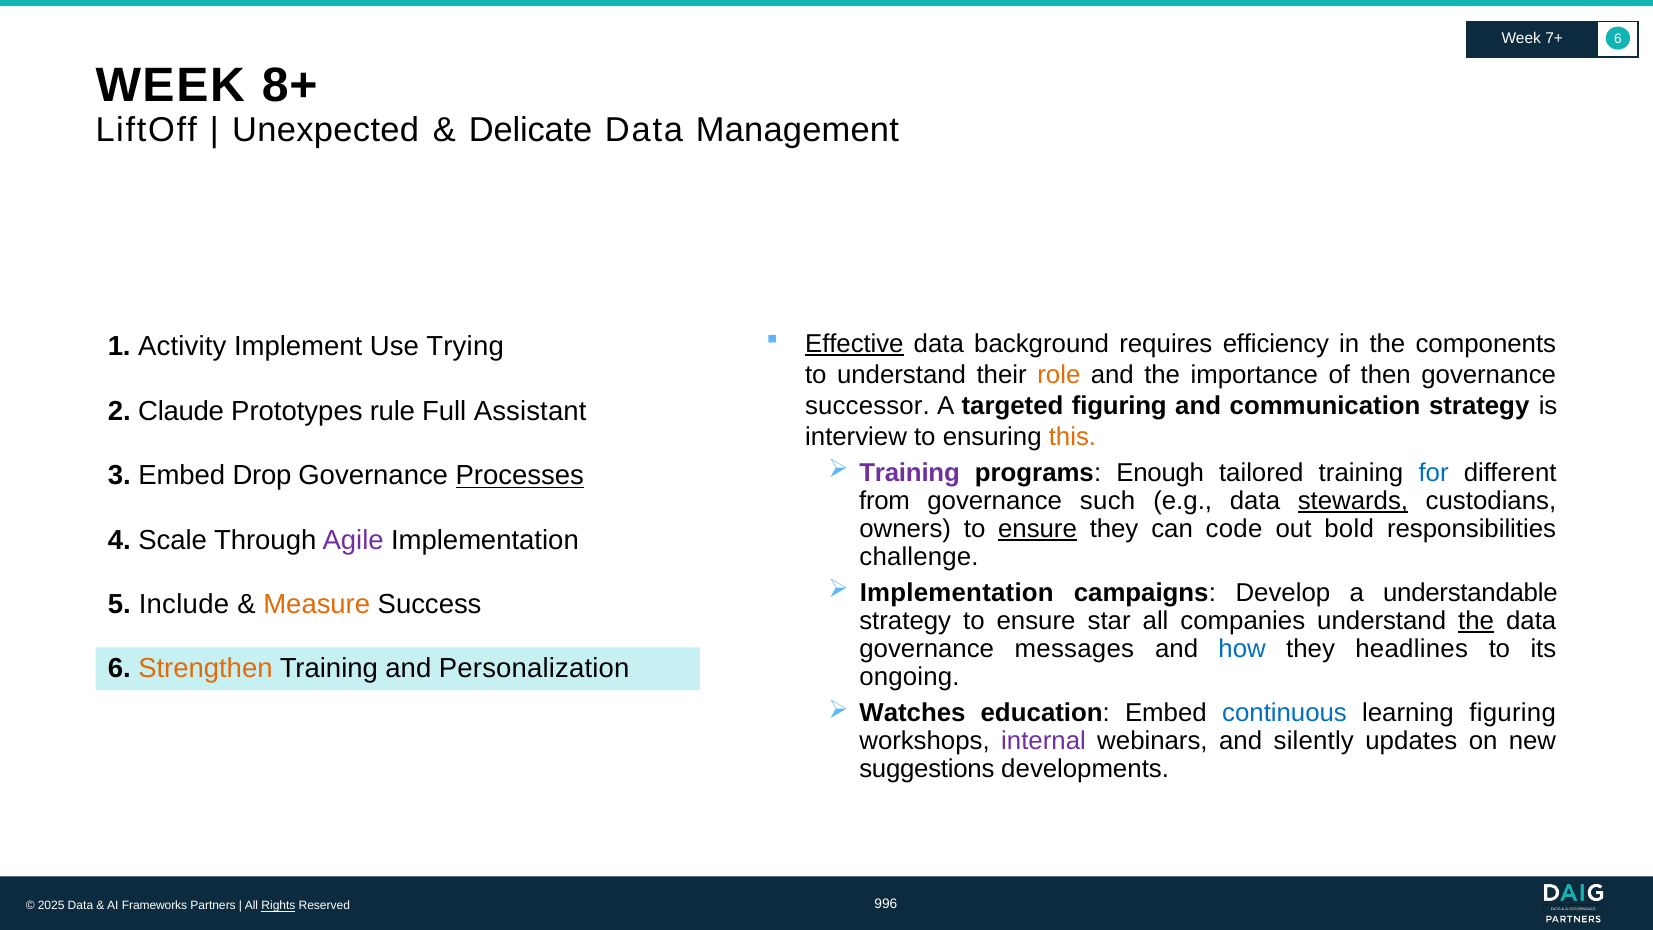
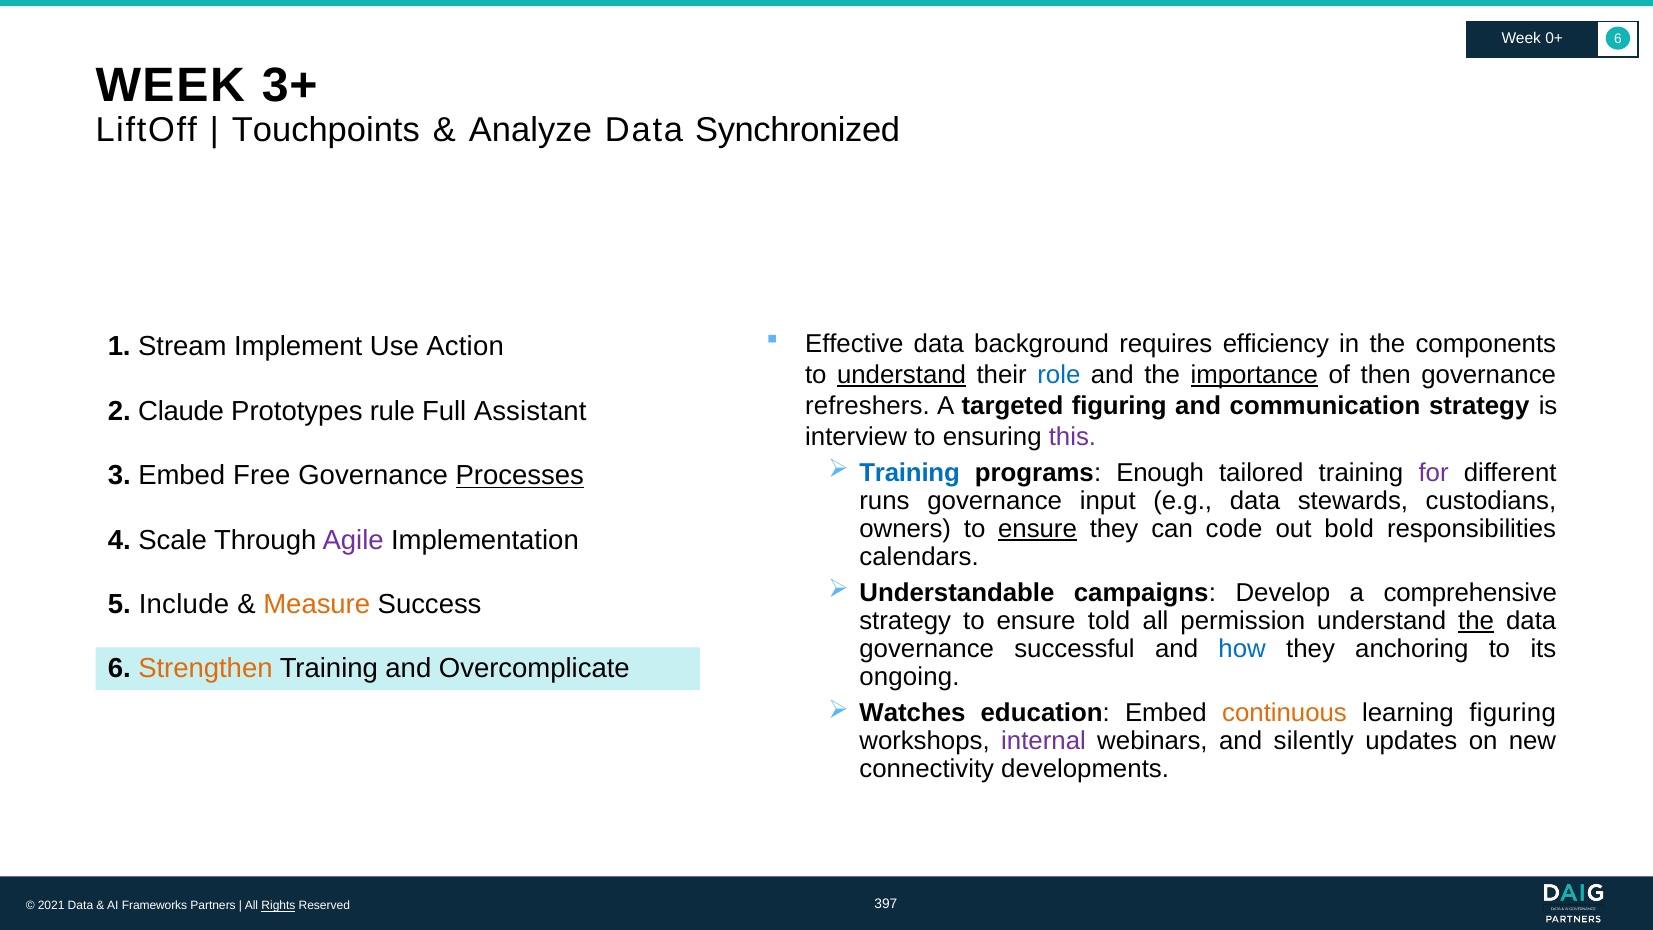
7+: 7+ -> 0+ (1554, 38)
8+: 8+ -> 3+ (290, 86)
Unexpected: Unexpected -> Touchpoints (326, 130)
Delicate: Delicate -> Analyze (530, 130)
Management: Management -> Synchronized (798, 130)
Effective underline: present -> none (854, 344)
Activity: Activity -> Stream (182, 346)
Trying: Trying -> Action (465, 346)
understand underline: none -> present (902, 375)
role colour: orange -> blue (1059, 375)
importance underline: none -> present (1254, 375)
successor: successor -> refreshers (867, 406)
this colour: orange -> purple (1072, 437)
Training colour: purple -> blue (910, 473)
for colour: blue -> purple (1434, 473)
Drop: Drop -> Free (262, 476)
from: from -> runs (884, 501)
such: such -> input (1108, 501)
stewards underline: present -> none (1353, 501)
challenge: challenge -> calendars (919, 557)
Implementation: Implementation -> Understandable (957, 593)
understandable: understandable -> comprehensive (1470, 593)
star: star -> told (1109, 621)
companies: companies -> permission (1243, 621)
messages: messages -> successful (1074, 649)
headlines: headlines -> anchoring (1412, 649)
Personalization: Personalization -> Overcomplicate (534, 668)
continuous colour: blue -> orange (1285, 713)
suggestions: suggestions -> connectivity (927, 769)
2025: 2025 -> 2021 (51, 906)
996: 996 -> 397 (886, 904)
